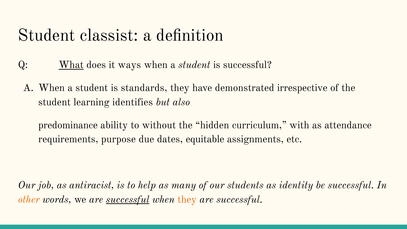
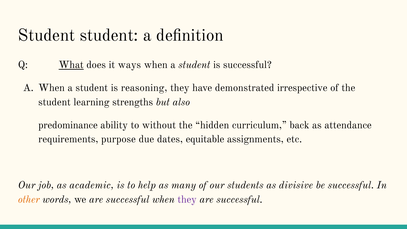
Student classist: classist -> student (109, 35)
standards: standards -> reasoning (144, 88)
identifies: identifies -> strengths (133, 102)
with: with -> back (299, 125)
antiracist: antiracist -> academic (92, 185)
identity: identity -> divisive (296, 185)
successful underline: present -> none (128, 199)
they colour: orange -> purple (187, 199)
